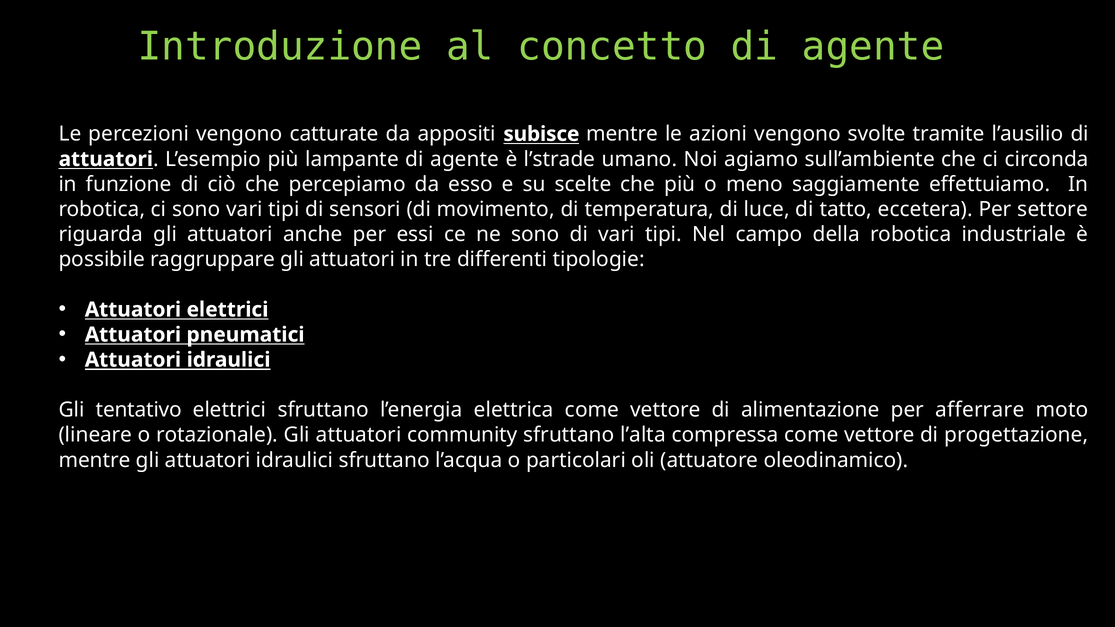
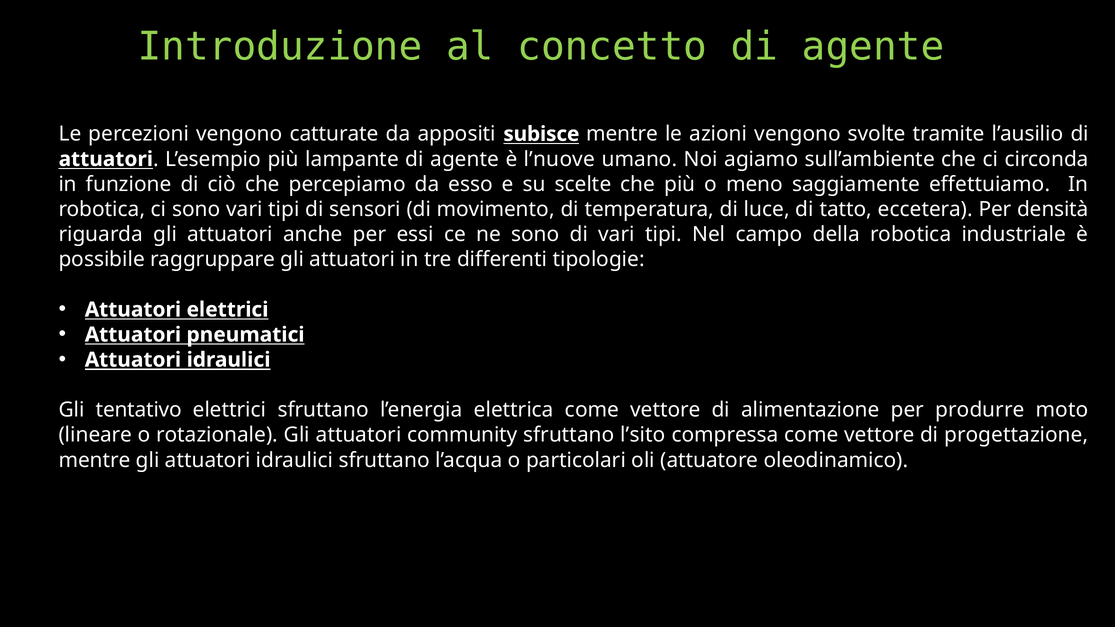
l’strade: l’strade -> l’nuove (559, 159)
settore: settore -> densità (1053, 209)
afferrare: afferrare -> produrre (980, 410)
l’alta: l’alta -> l’sito (643, 435)
